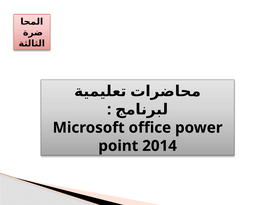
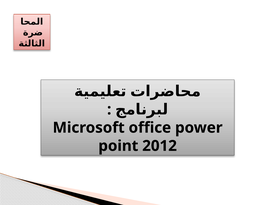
2014: 2014 -> 2012 (160, 146)
